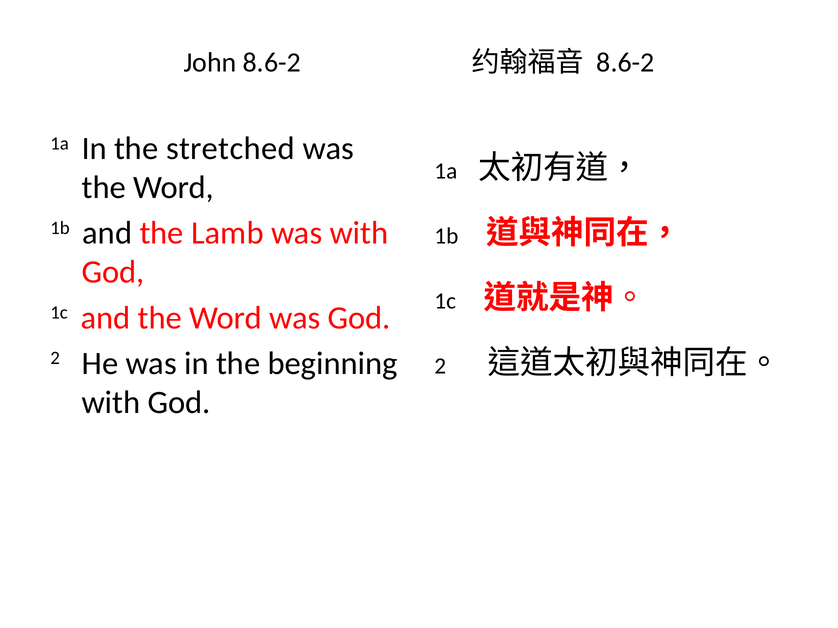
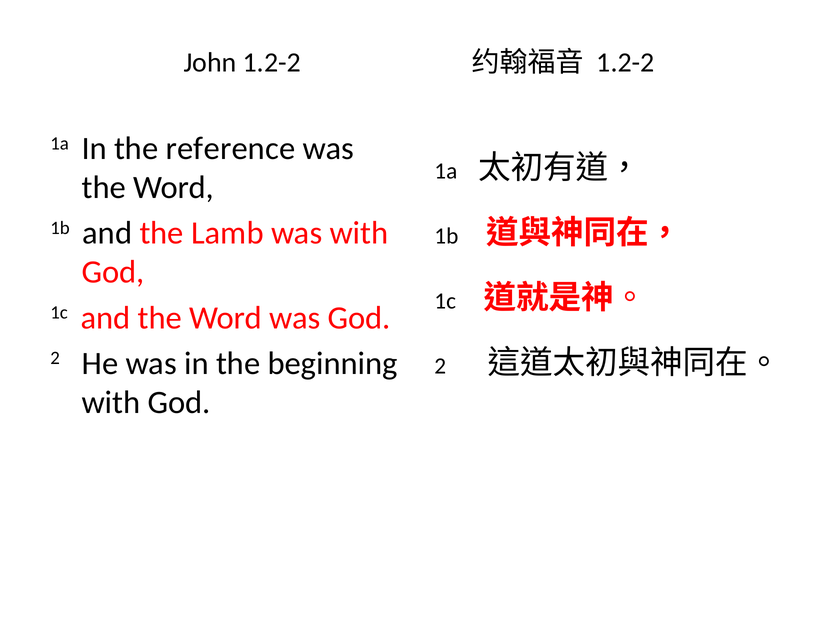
John 8.6-2: 8.6-2 -> 1.2-2 (272, 63)
8.6-2: 8.6-2 -> 1.2-2 (625, 63)
stretched: stretched -> reference (230, 149)
